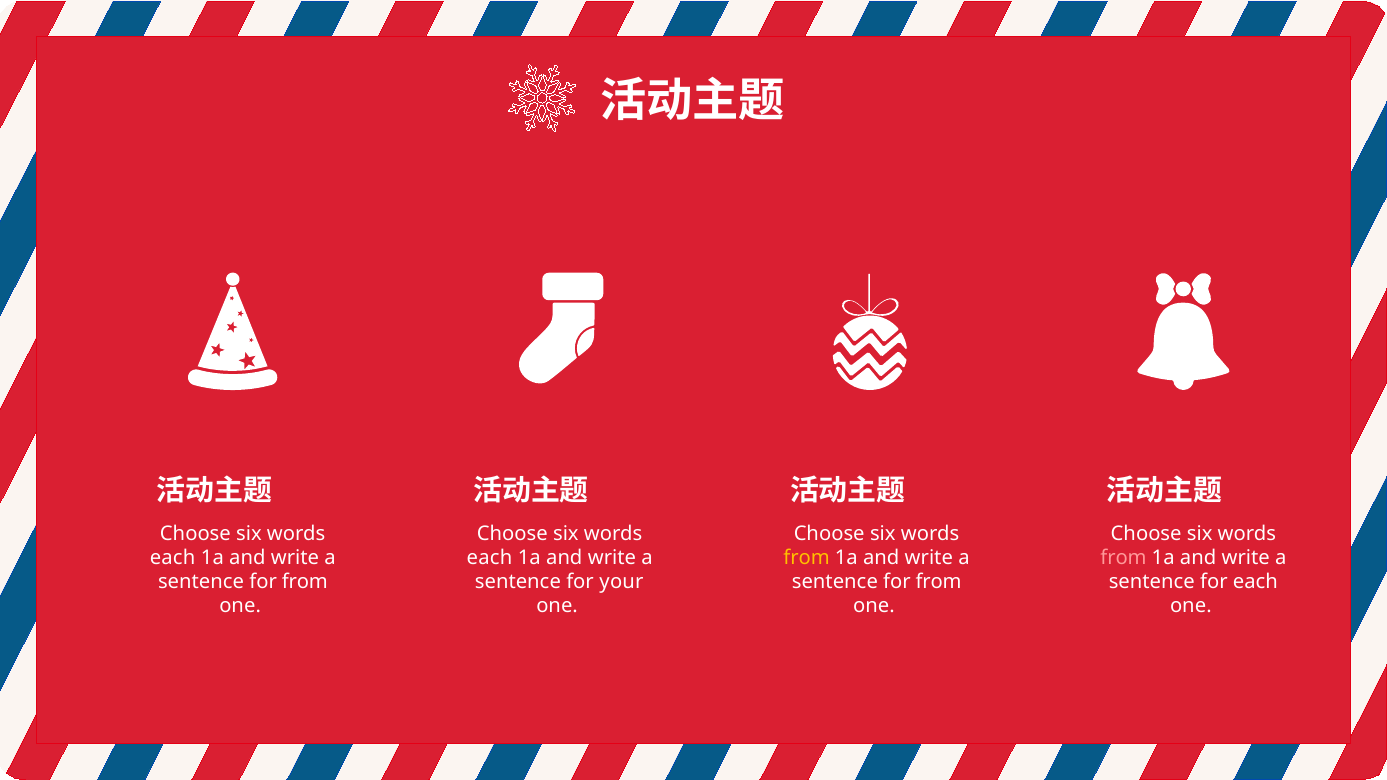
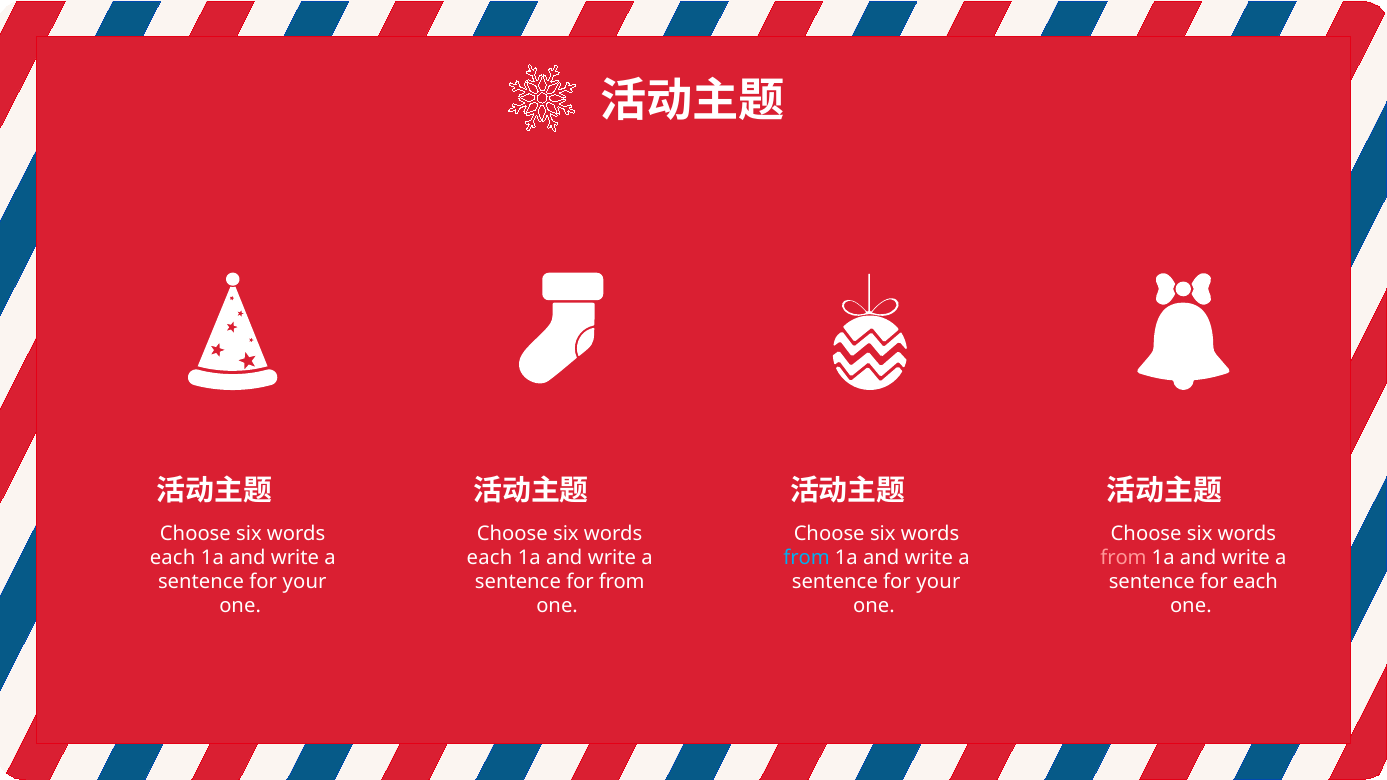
from colour: yellow -> light blue (807, 558)
from: from -> your (305, 582)
for your: your -> from (622, 582)
from: from -> your (938, 582)
